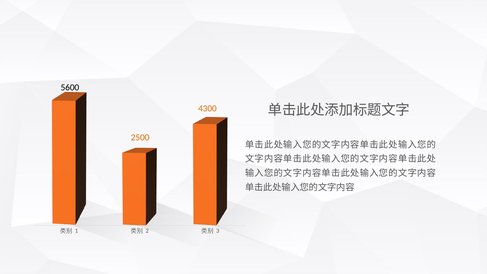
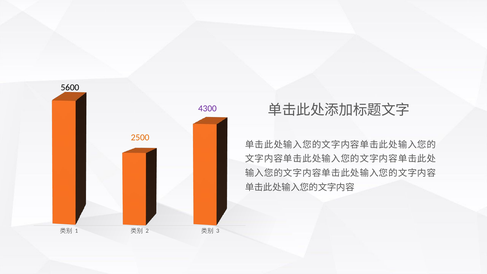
4300 colour: orange -> purple (207, 108)
